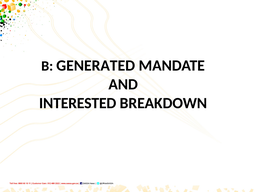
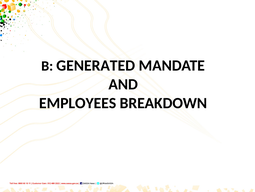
INTERESTED: INTERESTED -> EMPLOYEES (78, 103)
